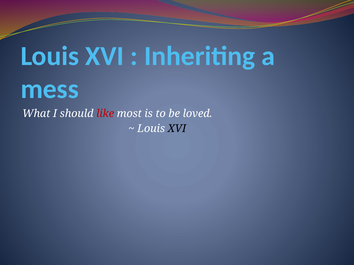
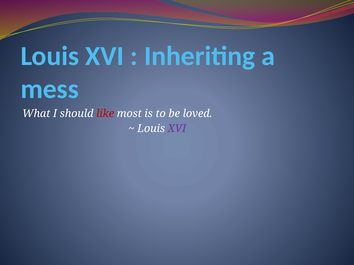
XVI colour: black -> purple (177, 129)
